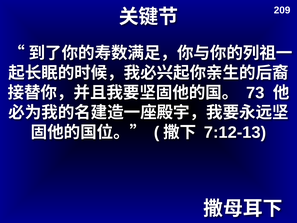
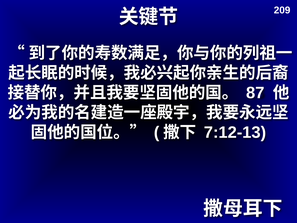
73: 73 -> 87 (255, 93)
